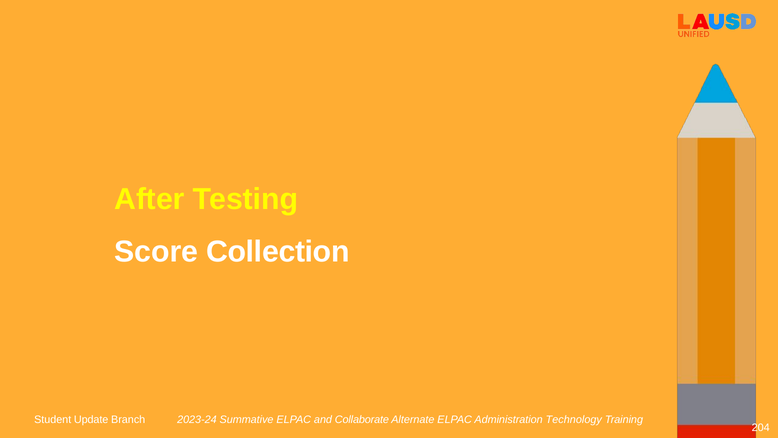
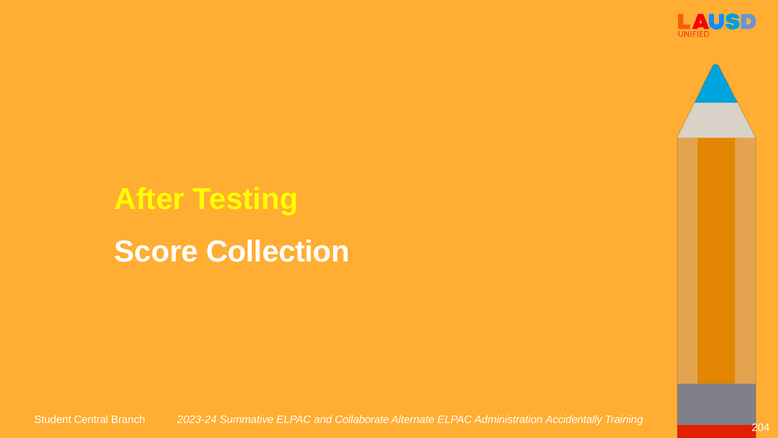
Update: Update -> Central (91, 419)
Technology: Technology -> Accidentally (574, 419)
